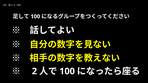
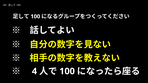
2: 2 -> 4 (34, 71)
